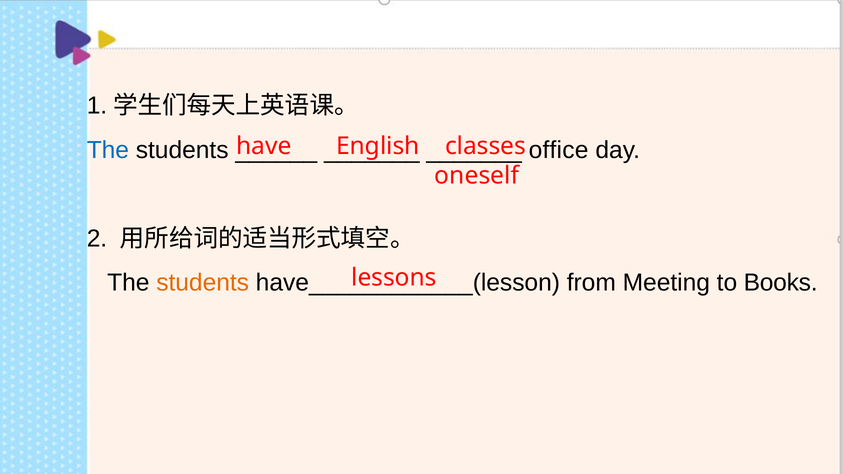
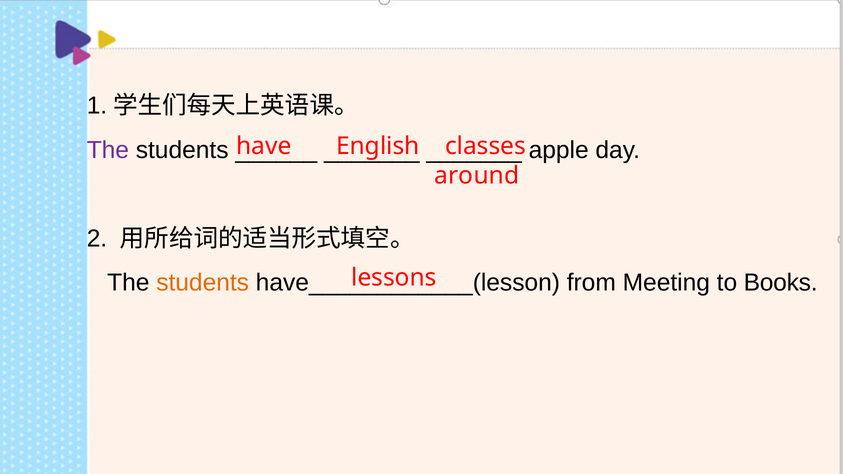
The colour: blue -> purple (108, 150)
office: office -> apple (559, 150)
oneself: oneself -> around (477, 176)
